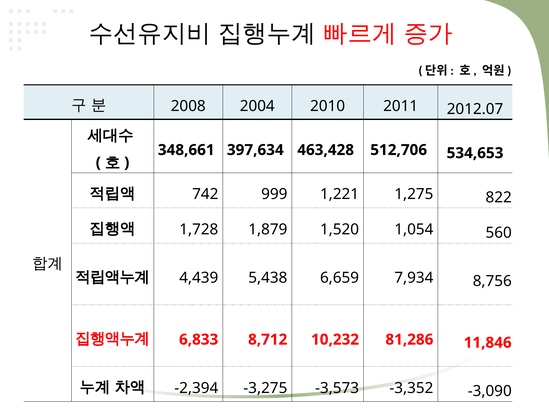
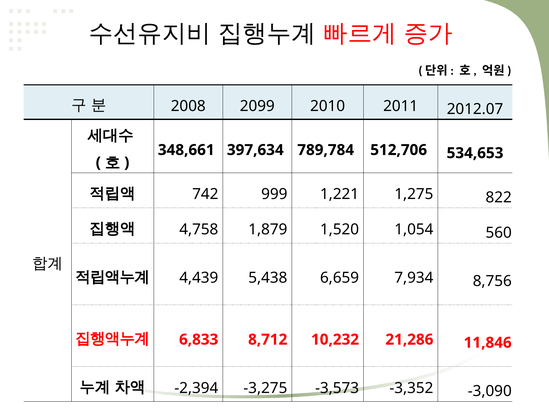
2004: 2004 -> 2099 (257, 106)
463,428: 463,428 -> 789,784 (326, 150)
1,728: 1,728 -> 4,758 (199, 229)
81,286: 81,286 -> 21,286 (409, 339)
